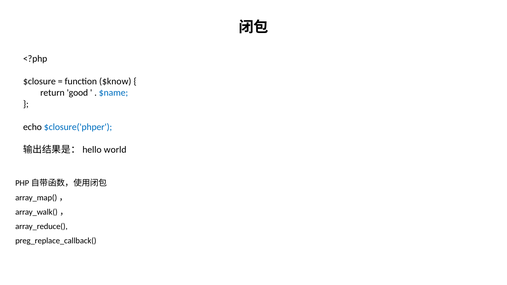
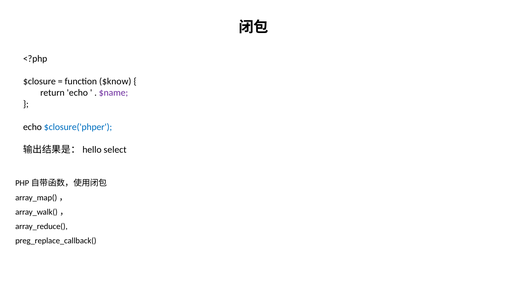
return good: good -> echo (77, 93)
$name colour: blue -> purple (113, 93)
world: world -> select (115, 150)
